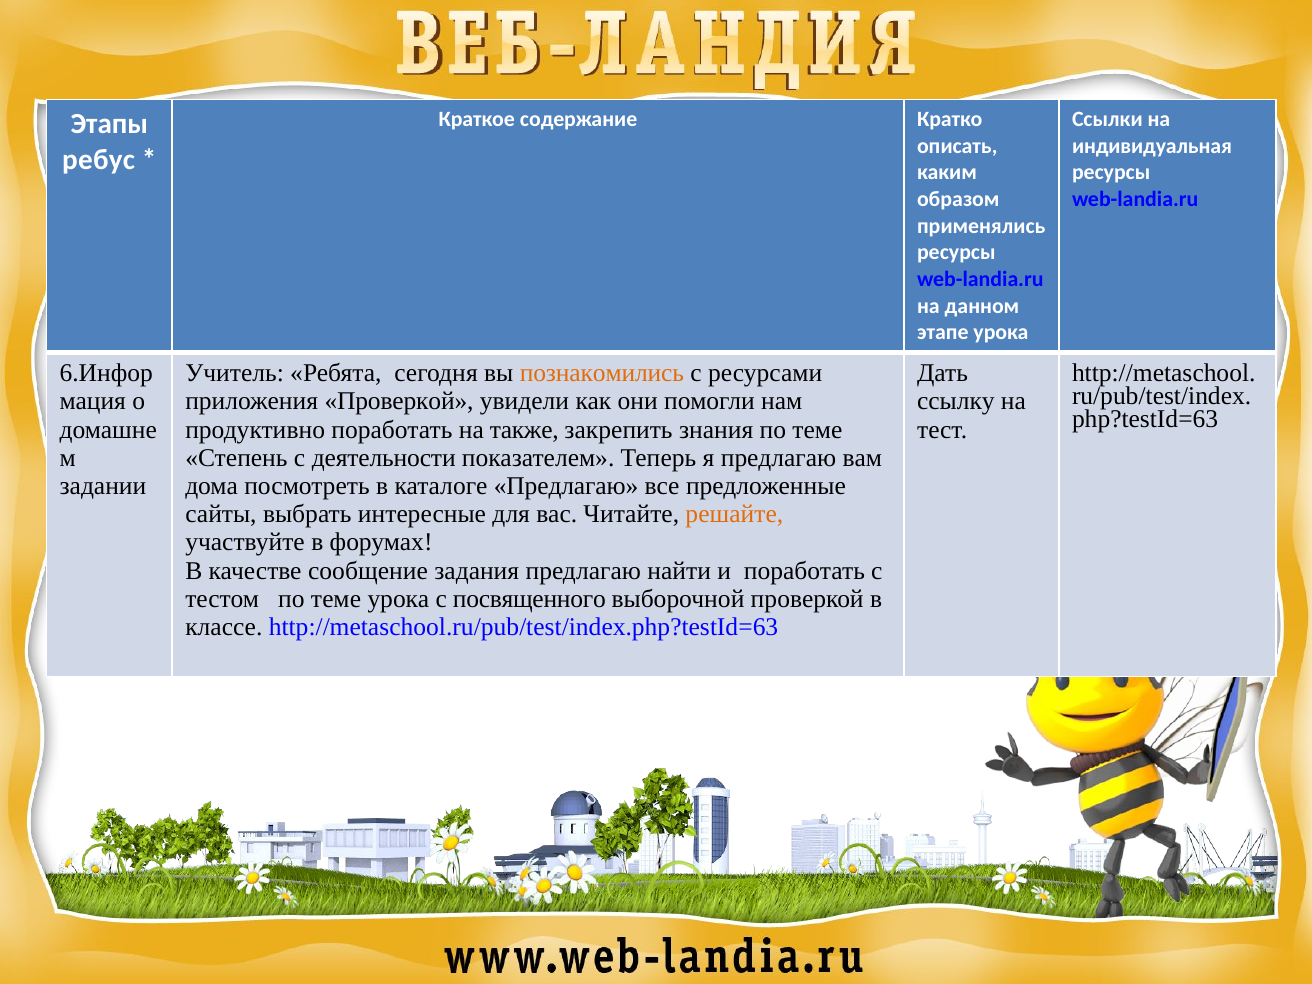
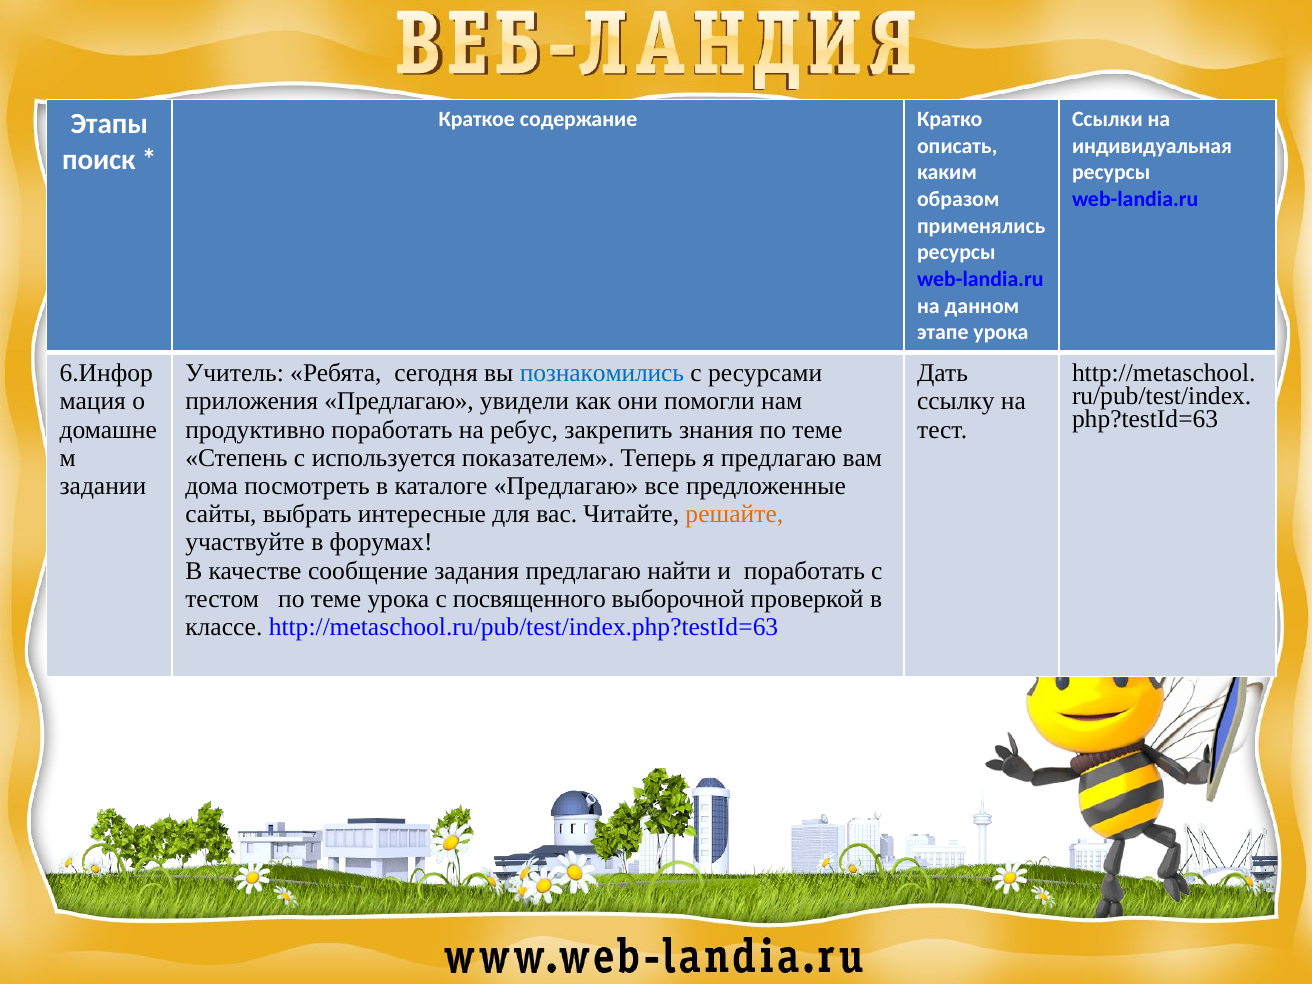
ребус: ребус -> поиск (99, 160)
познакомились colour: orange -> blue (602, 373)
приложения Проверкой: Проверкой -> Предлагаю (399, 401)
также: также -> ребус (524, 430)
деятельности: деятельности -> используется (384, 458)
